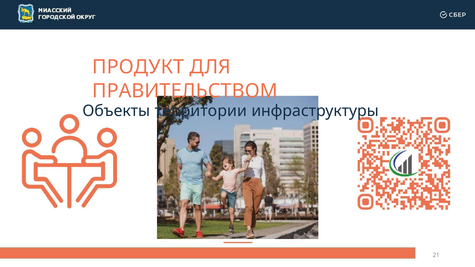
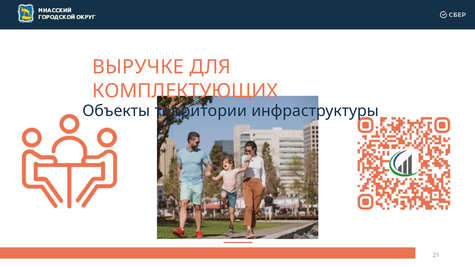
ПРОДУКТ: ПРОДУКТ -> ВЫРУЧКЕ (138, 67)
ПРАВИТЕЛЬСТВОМ: ПРАВИТЕЛЬСТВОМ -> КОМПЛЕКТУЮЩИХ (185, 91)
